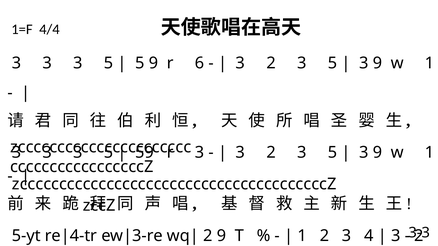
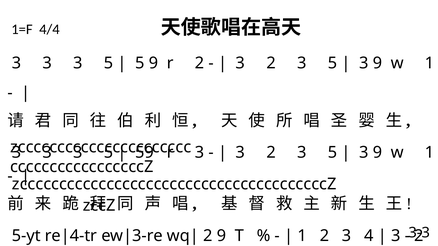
r 6: 6 -> 2 (200, 63)
